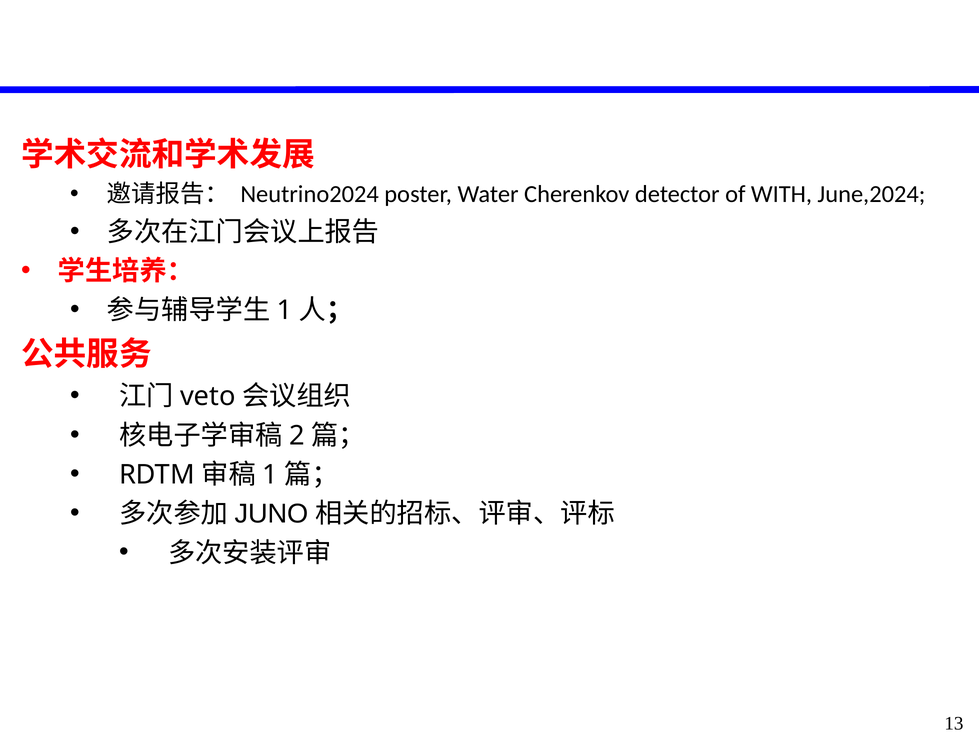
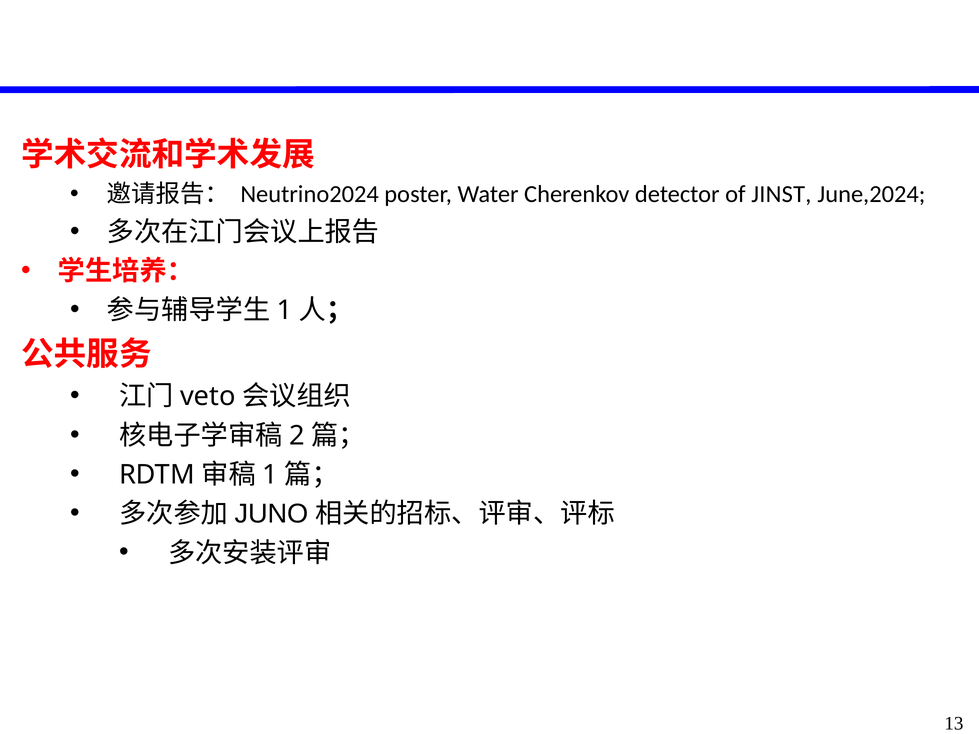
WITH: WITH -> JINST (781, 194)
